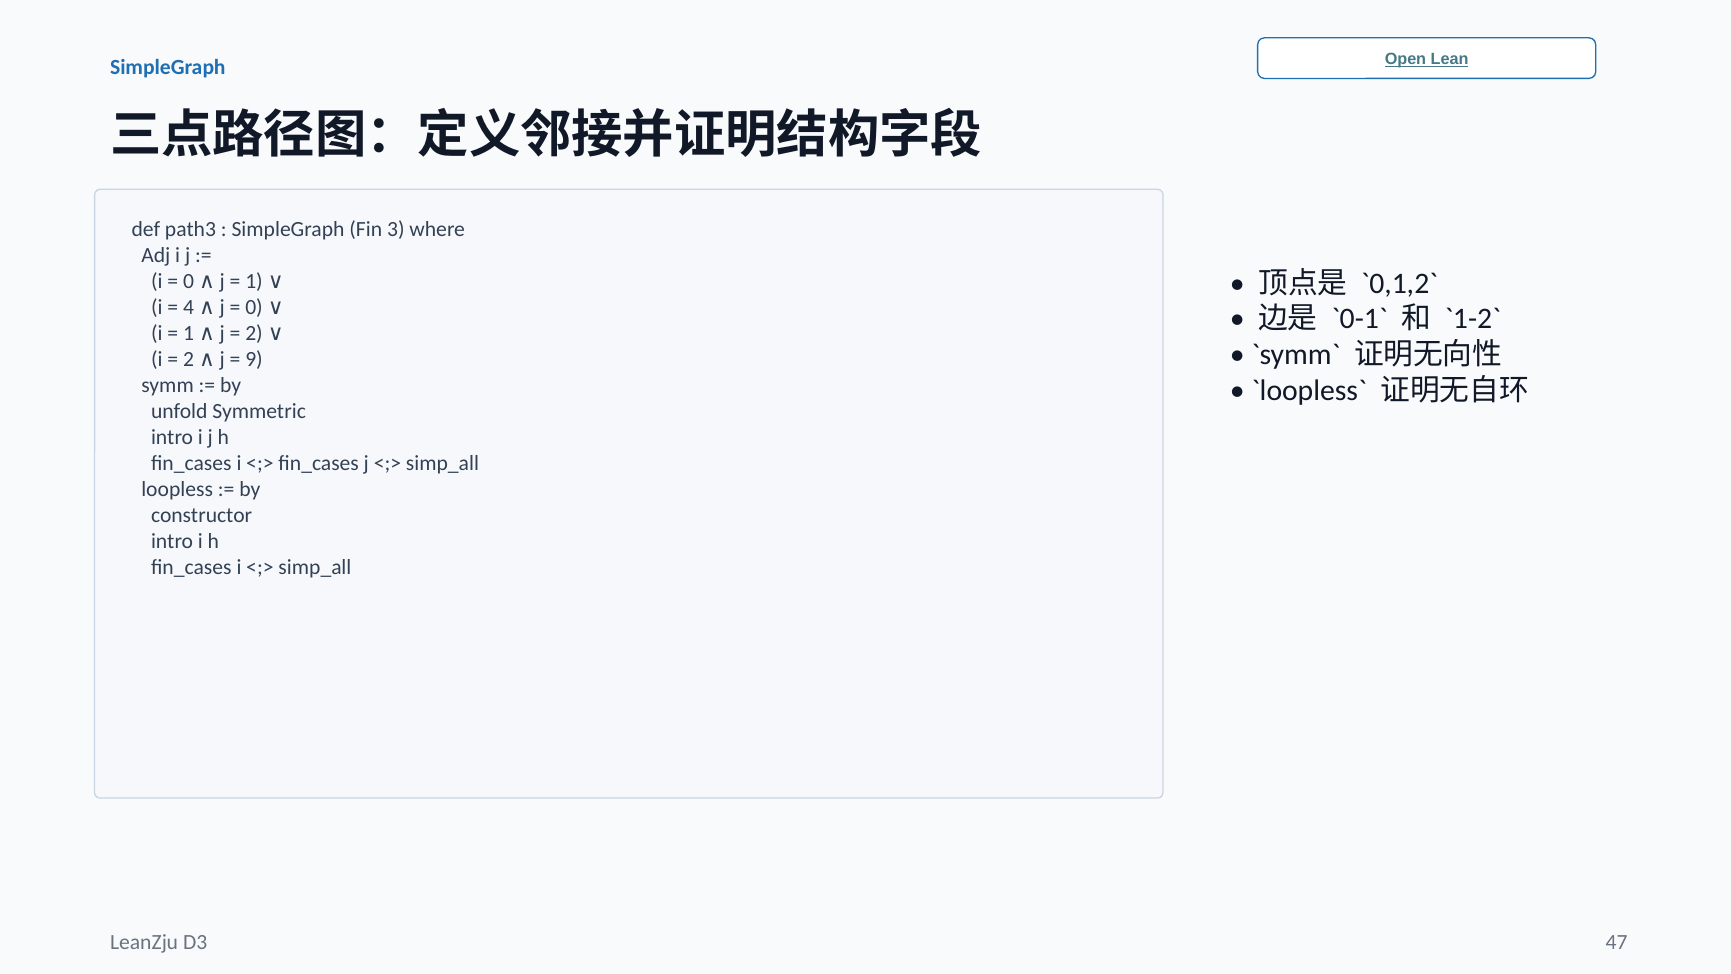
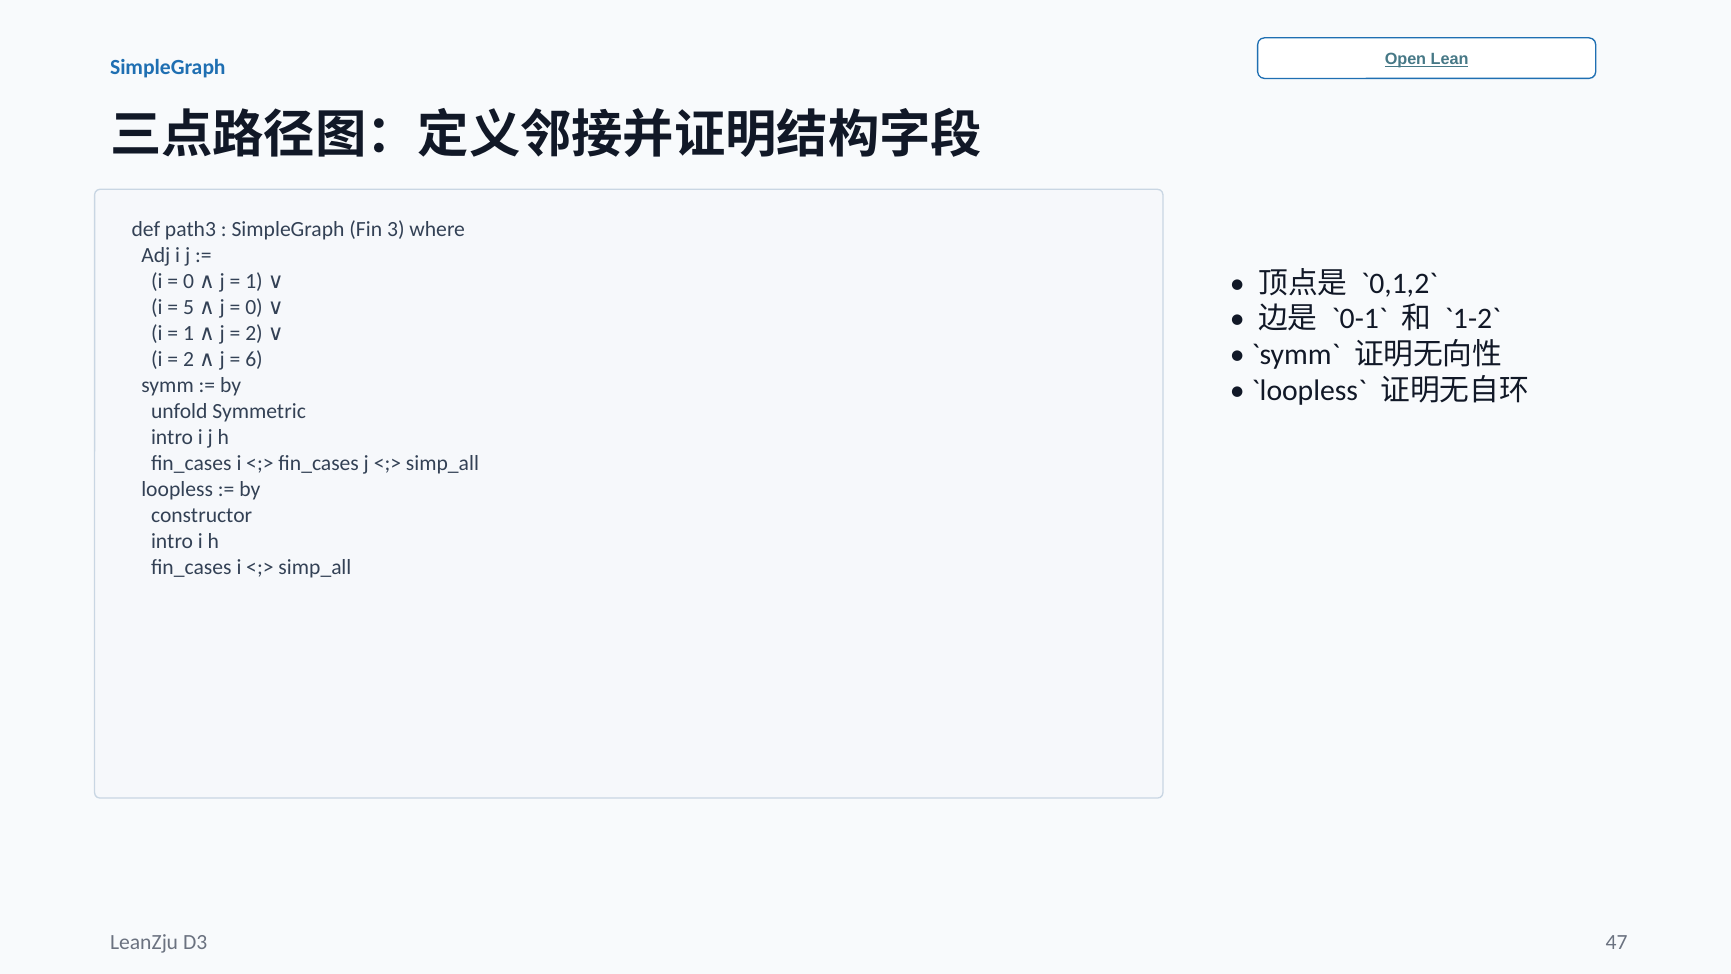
4: 4 -> 5 (189, 307)
9: 9 -> 6 (254, 359)
